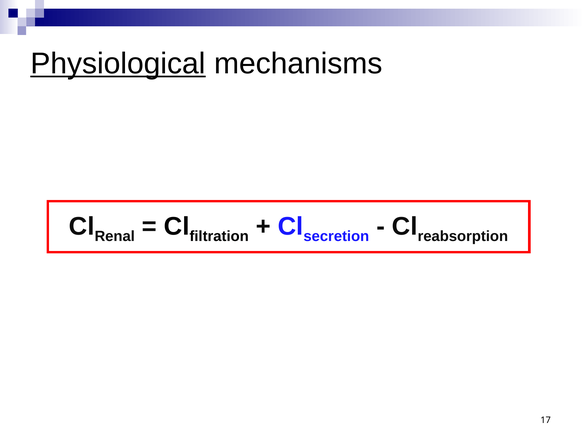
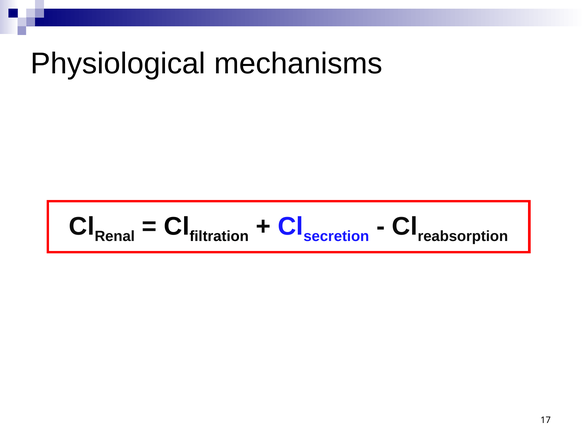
Physiological underline: present -> none (118, 64)
